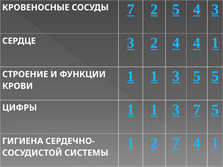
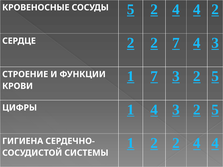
СОСУДЫ 7: 7 -> 5 (131, 9)
5: 5 -> 4 (176, 9)
4 3: 3 -> 2 (215, 9)
СЕРДЦЕ 3: 3 -> 2 (131, 43)
2 4: 4 -> 7 (176, 43)
1: 1 -> 3 (215, 43)
1: 1 -> 7 (154, 76)
5: 5 -> 2 (197, 76)
ЦИФРЫ 1 1: 1 -> 4 (154, 110)
7: 7 -> 2 (197, 110)
1 2 7: 7 -> 2 (176, 143)
1: 1 -> 4 (215, 143)
